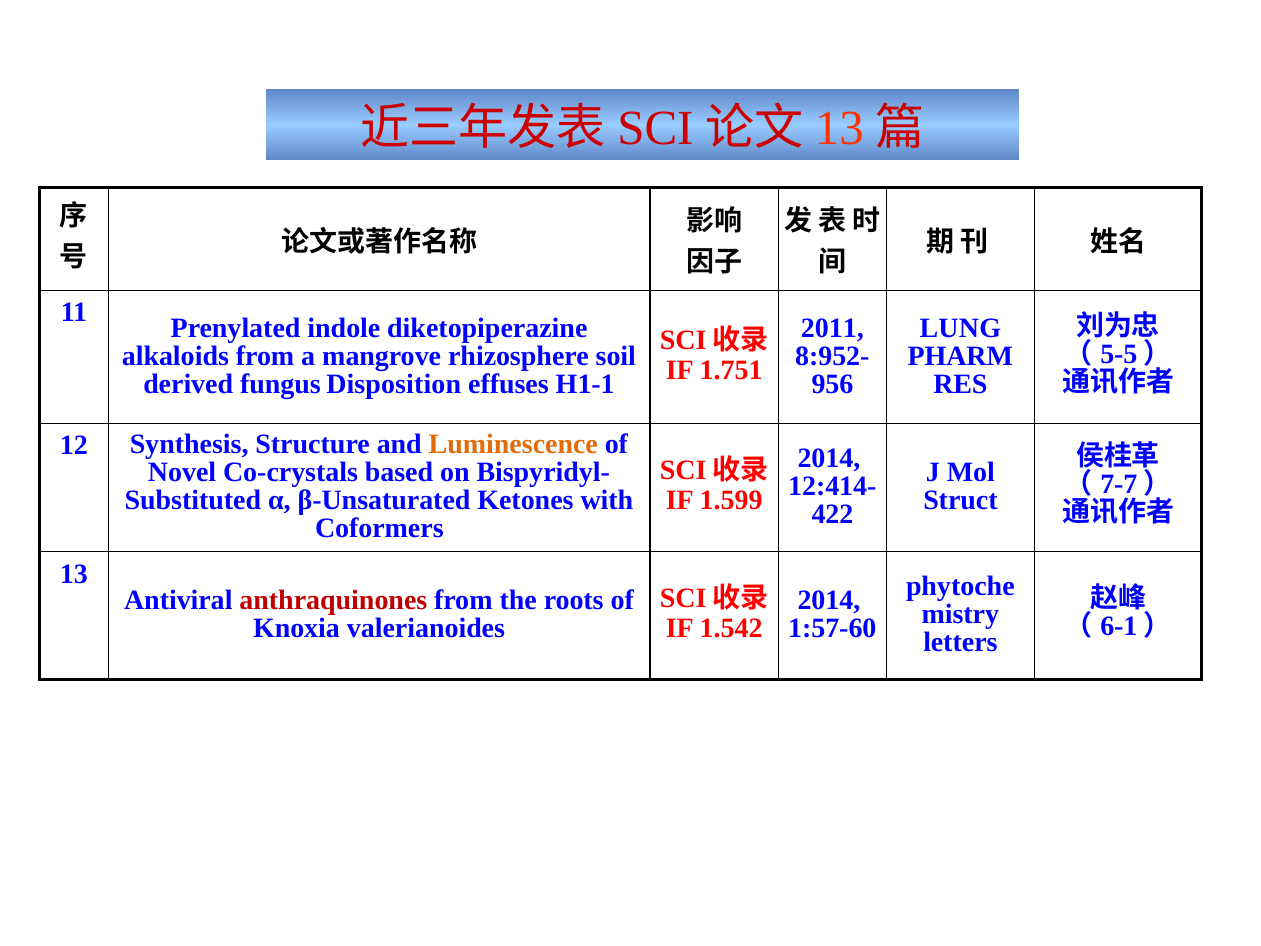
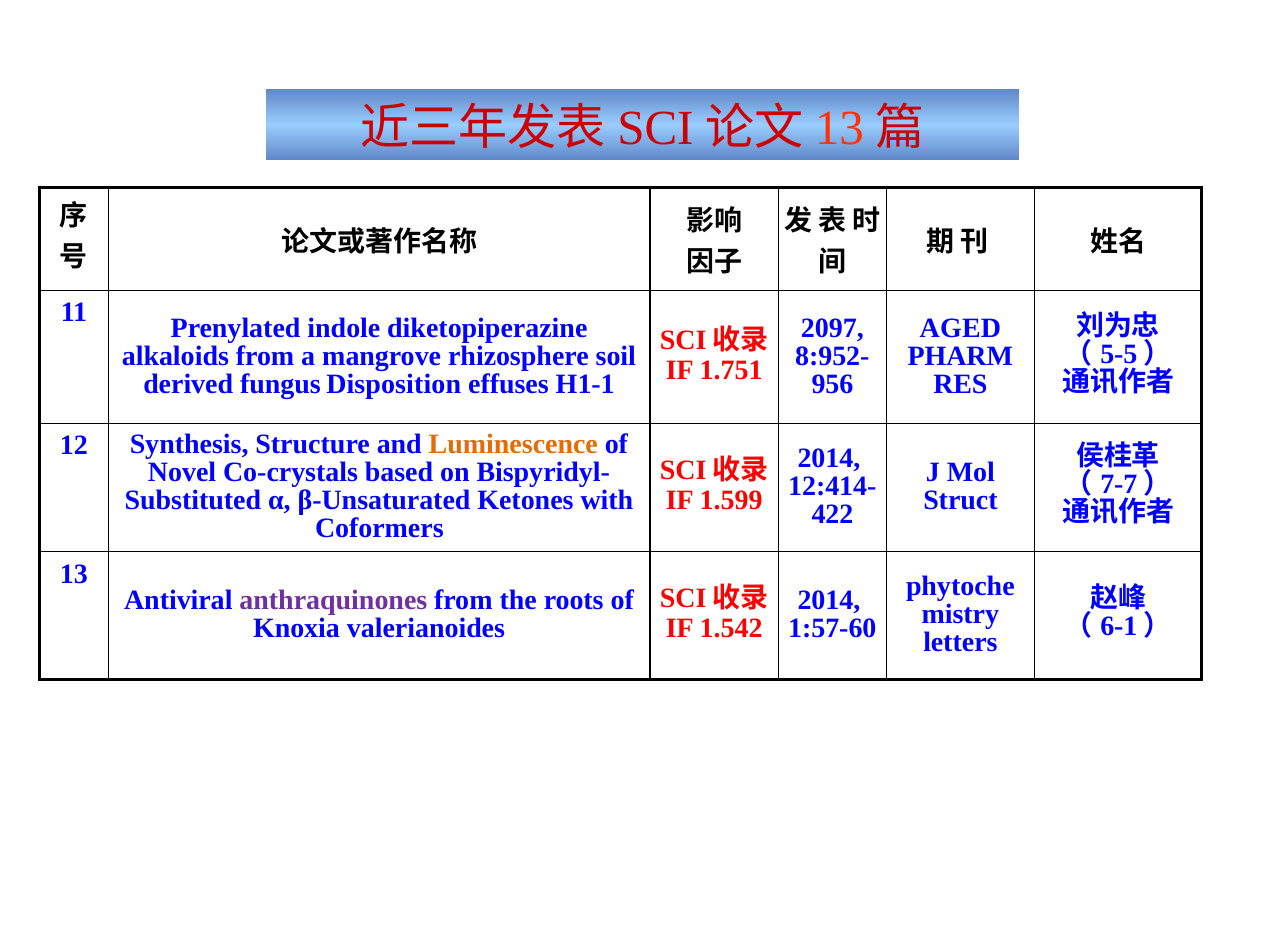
2011: 2011 -> 2097 (832, 328)
LUNG: LUNG -> AGED (960, 328)
anthraquinones colour: red -> purple (333, 600)
